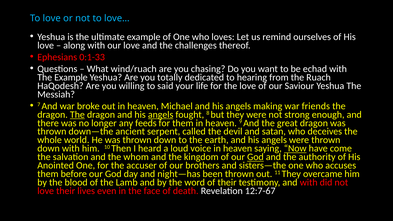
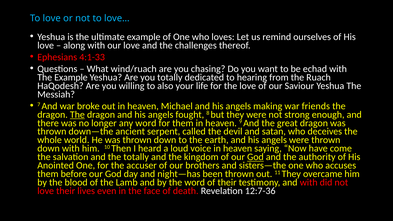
0:1-33: 0:1-33 -> 4:1-33 (92, 57)
said: said -> also (165, 86)
angels underline: present -> none (161, 115)
any feeds: feeds -> word (146, 123)
Now underline: present -> none (295, 149)
the whom: whom -> totally (136, 157)
12:7-67: 12:7-67 -> 12:7-36 (260, 191)
